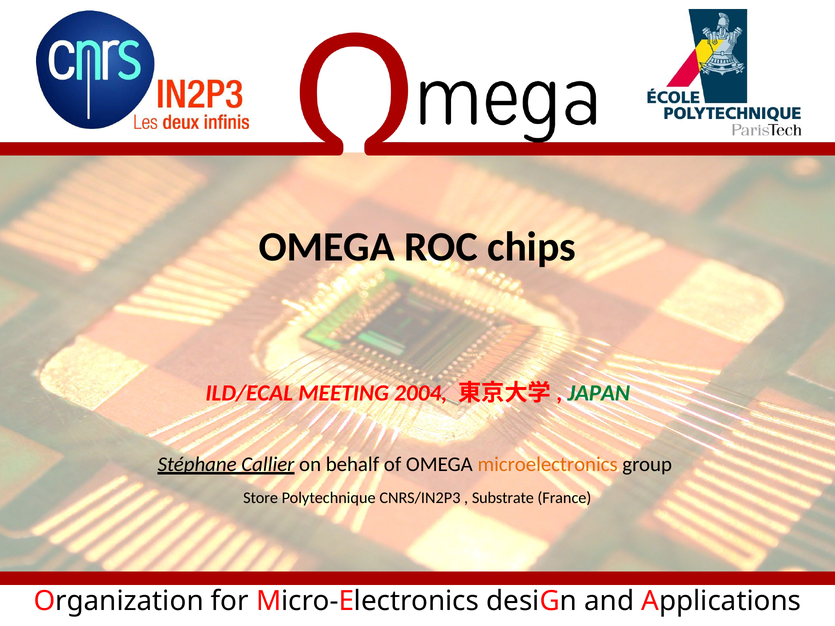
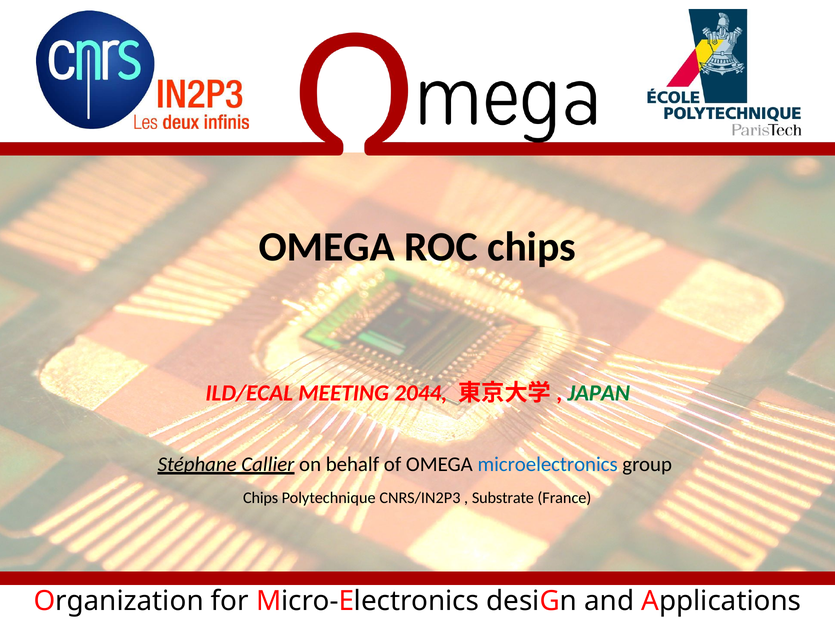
2004: 2004 -> 2044 (421, 393)
microelectronics colour: orange -> blue (548, 464)
Store: Store -> Chips (261, 498)
